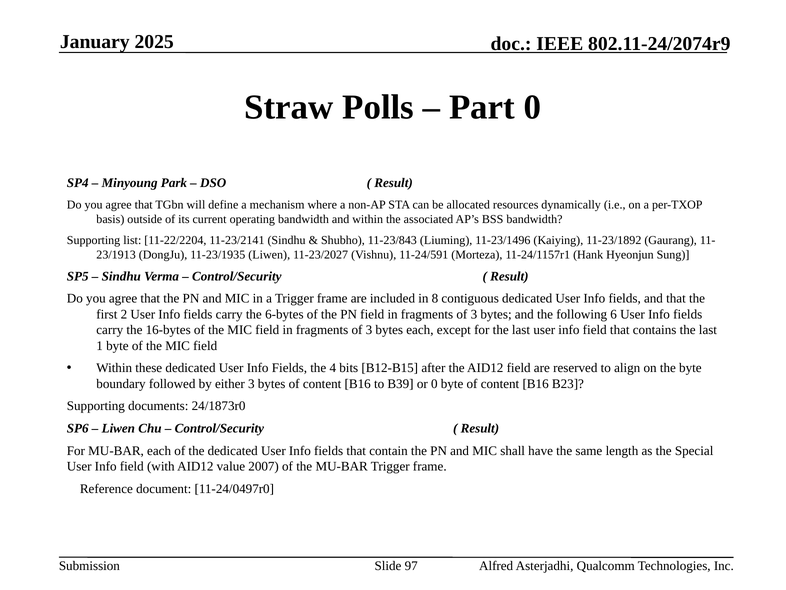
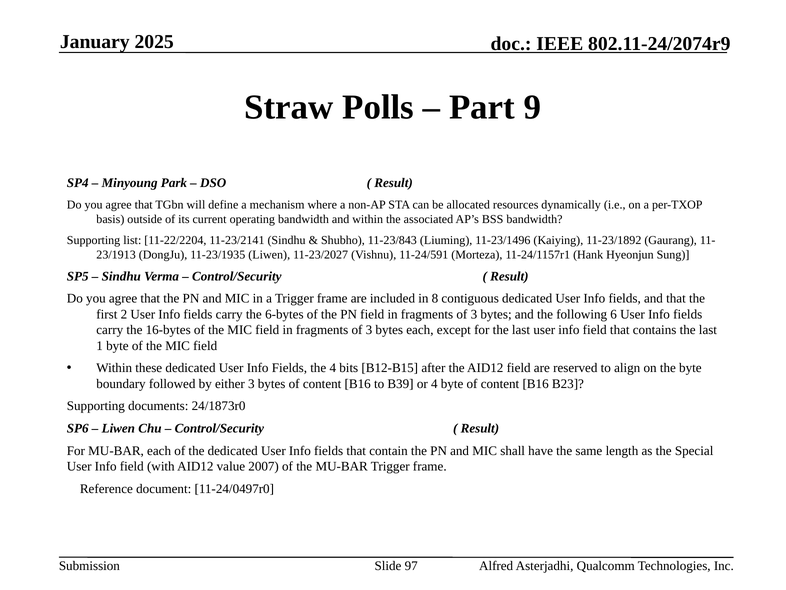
Part 0: 0 -> 9 (532, 107)
or 0: 0 -> 4 (434, 384)
